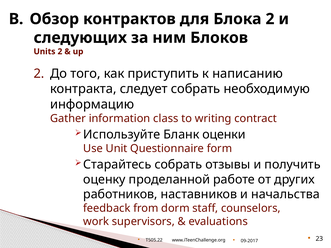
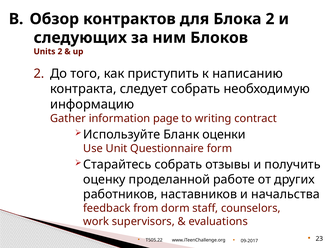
class: class -> page (166, 119)
